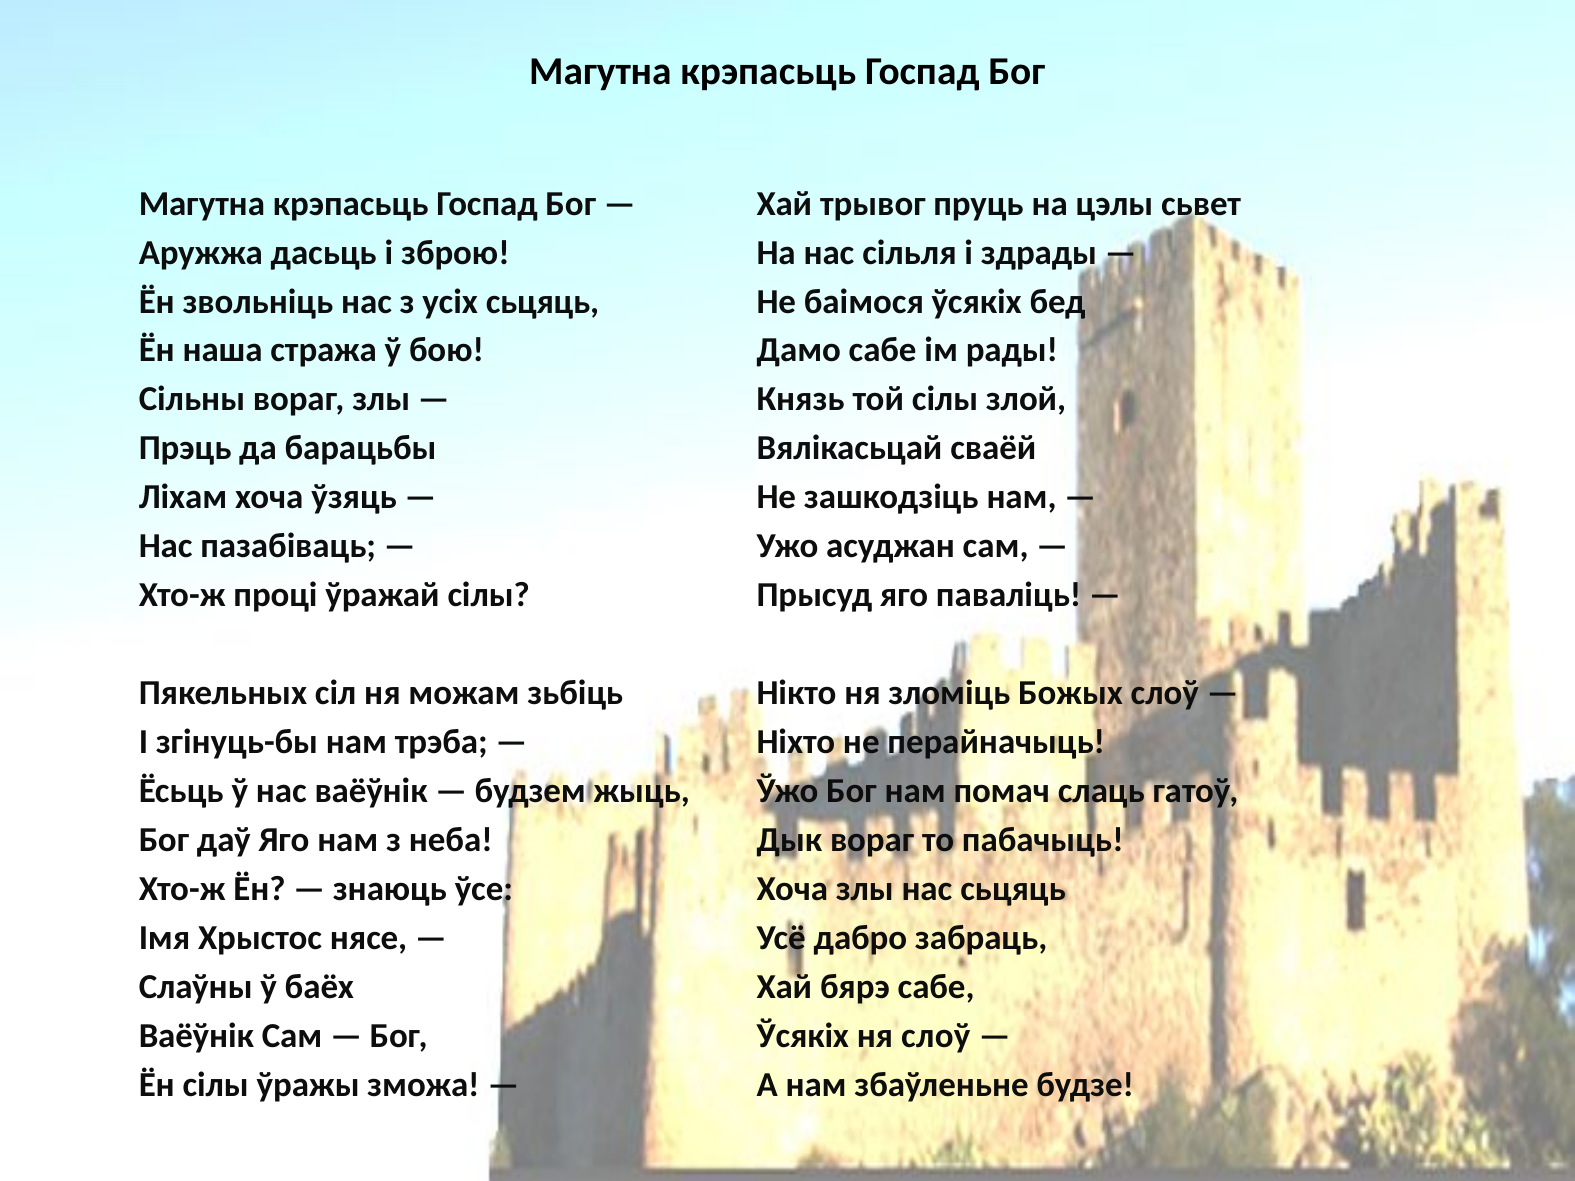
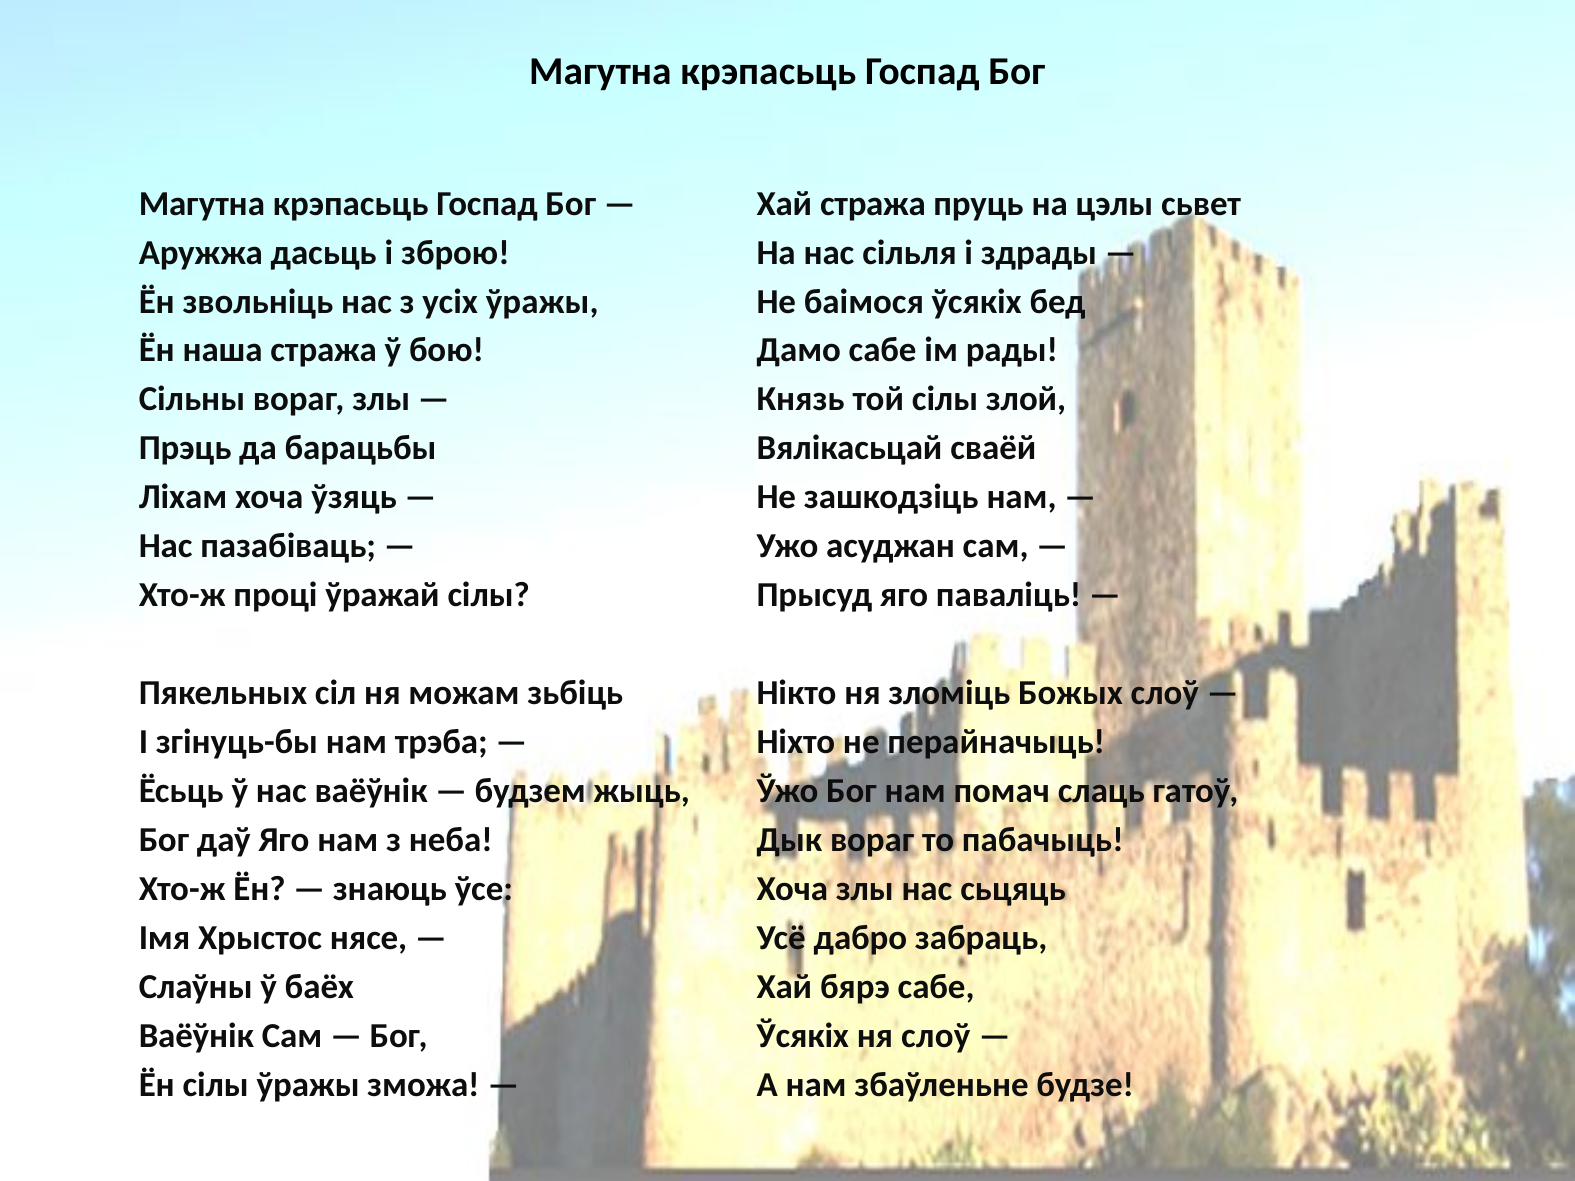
Хай трывог: трывог -> стража (873, 204)
усіх сьцяць: сьцяць -> ўражы (542, 302)
